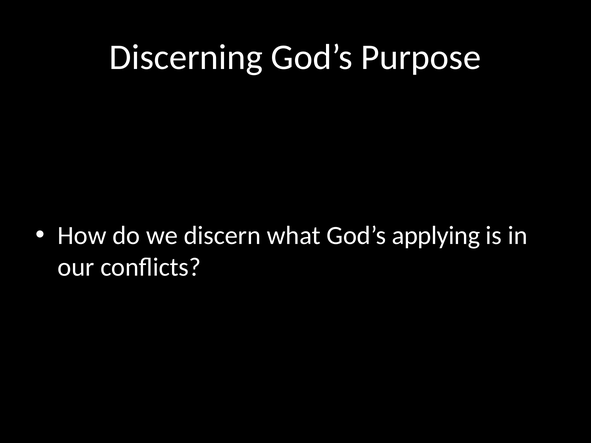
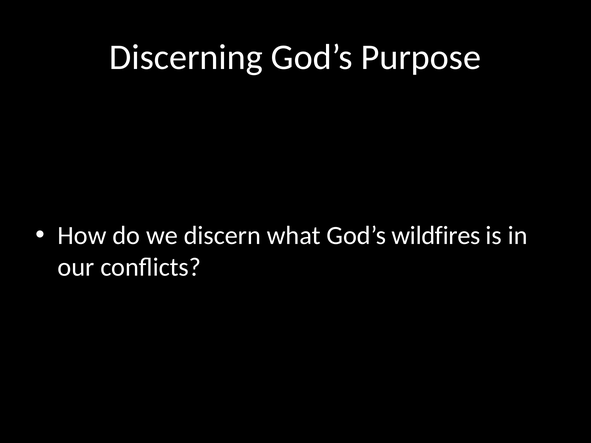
applying: applying -> wildfires (436, 236)
